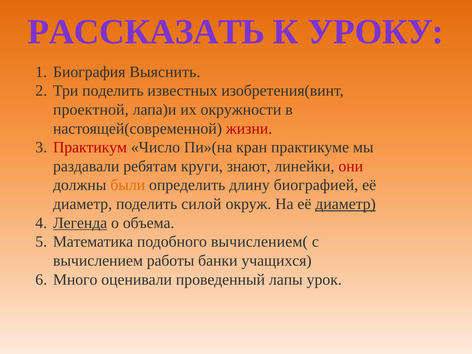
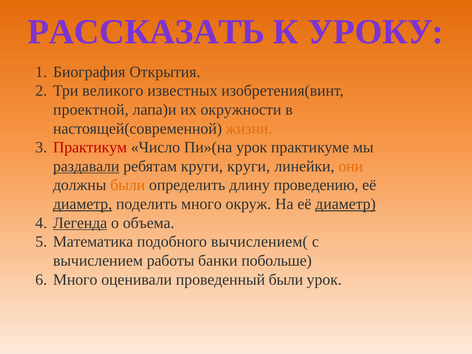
Выяснить: Выяснить -> Открытия (165, 72)
Три поделить: поделить -> великого (113, 91)
жизни colour: red -> orange (249, 128)
Пи»(на кран: кран -> урок (252, 147)
раздавали underline: none -> present (86, 166)
круги знают: знают -> круги (249, 166)
они colour: red -> orange (351, 166)
биографией: биографией -> проведению (316, 185)
диаметр underline: none -> present (83, 204)
поделить силой: силой -> много (201, 204)
учащихся: учащихся -> побольше (277, 261)
проведенный лапы: лапы -> были (286, 280)
